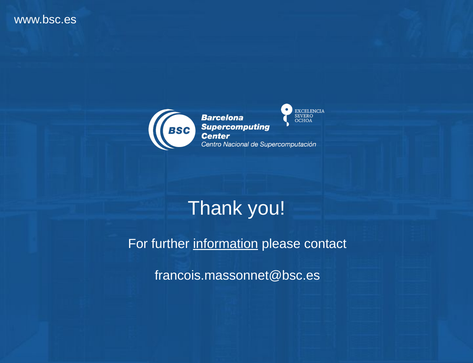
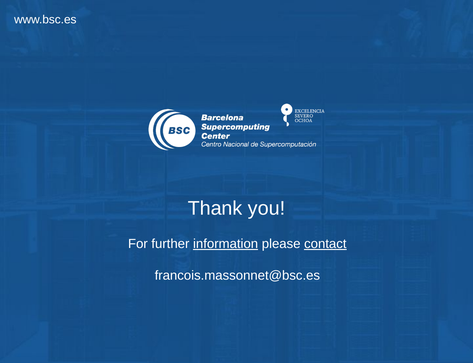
contact underline: none -> present (325, 244)
